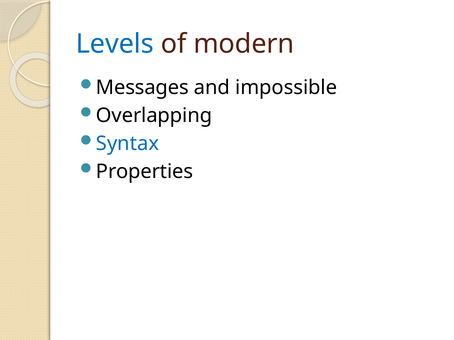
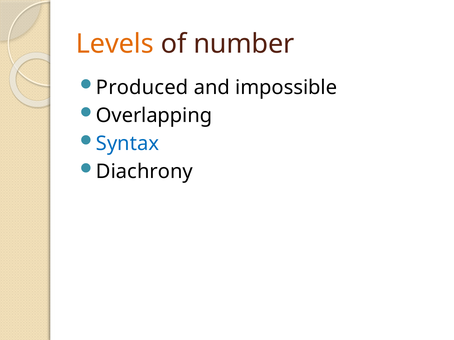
Levels colour: blue -> orange (115, 44)
modern: modern -> number (244, 44)
Messages: Messages -> Produced (142, 88)
Properties: Properties -> Diachrony (144, 172)
